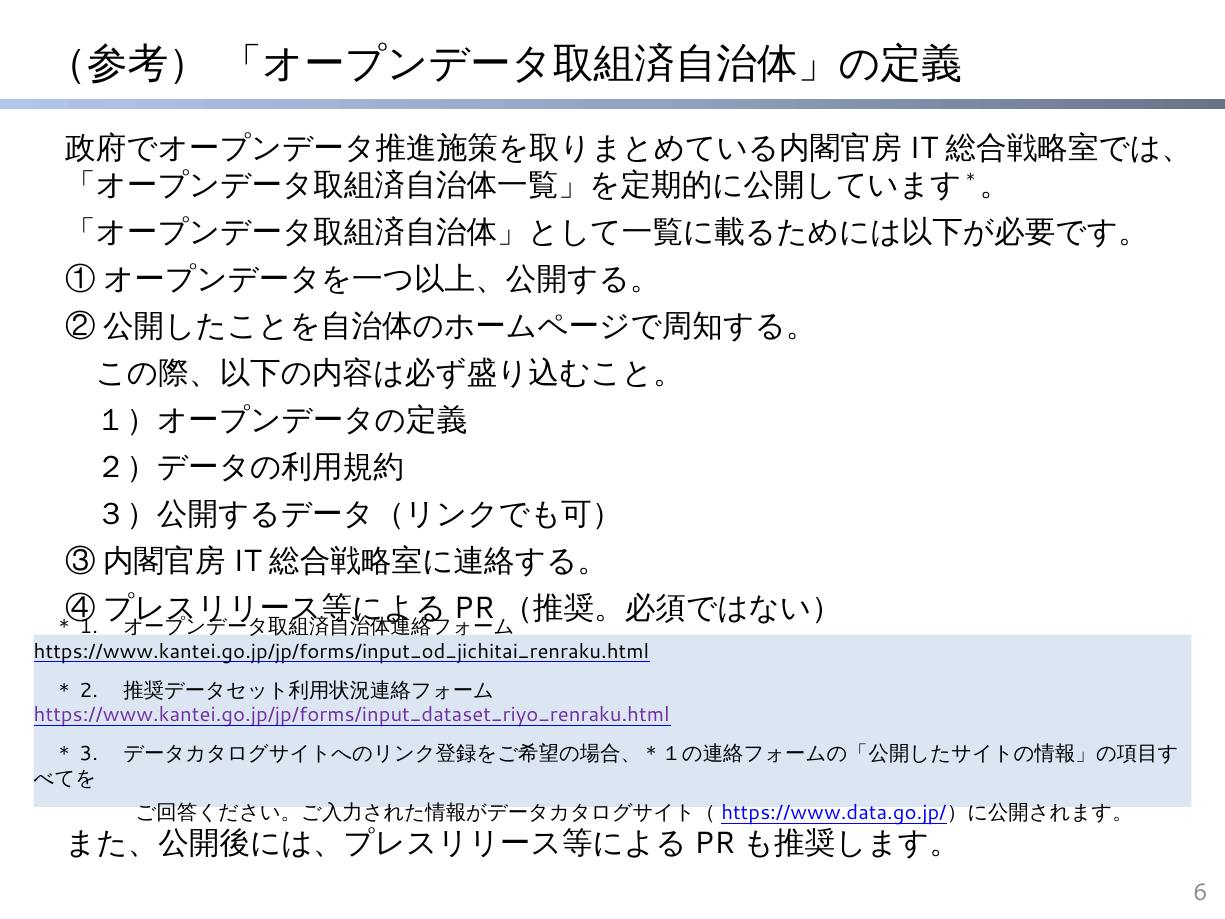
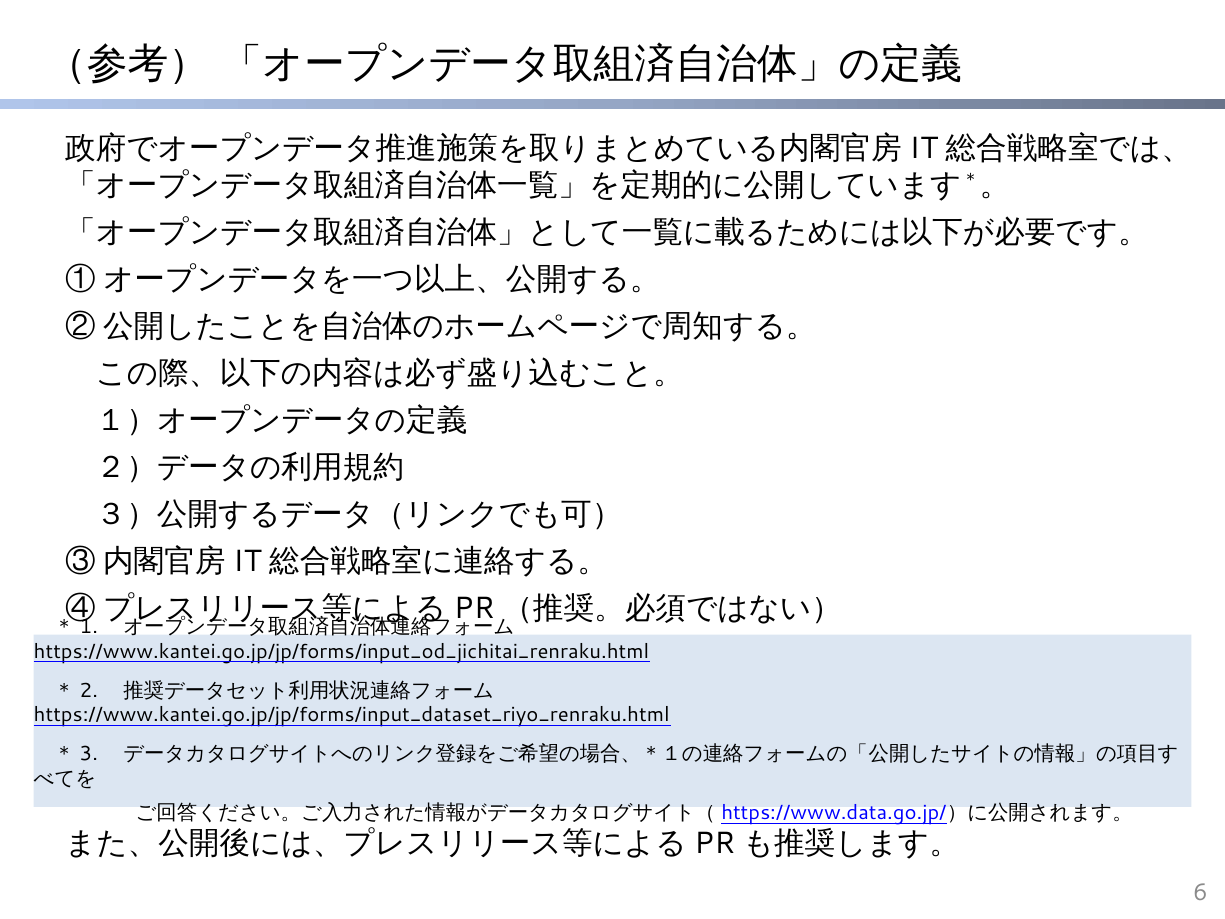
https://www.kantei.go.jp/jp/forms/input_dataset_riyo_renraku.html colour: purple -> black (352, 715)
